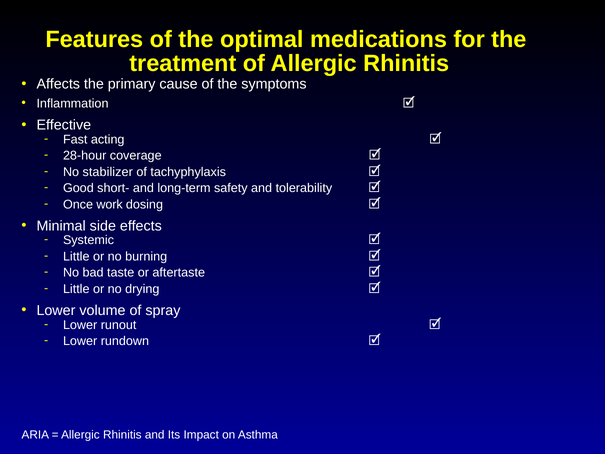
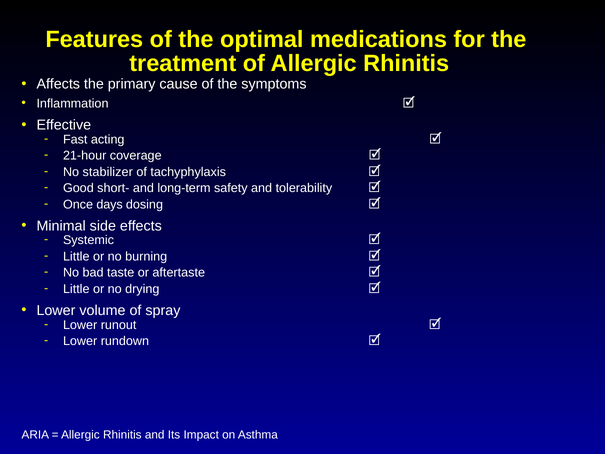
28-hour: 28-hour -> 21-hour (85, 156)
work: work -> days (110, 204)
